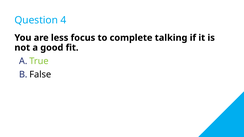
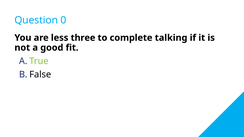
4: 4 -> 0 (63, 20)
focus: focus -> three (83, 38)
